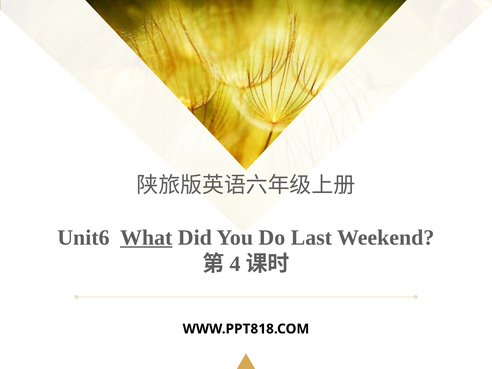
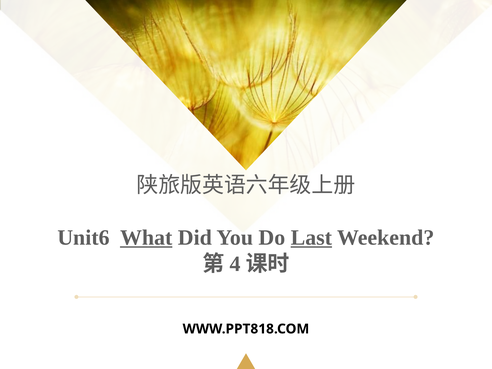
Last underline: none -> present (311, 238)
